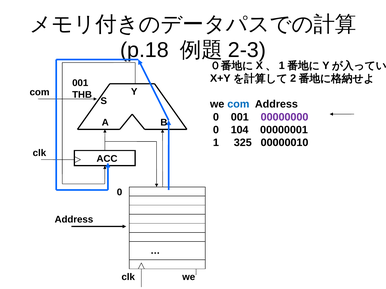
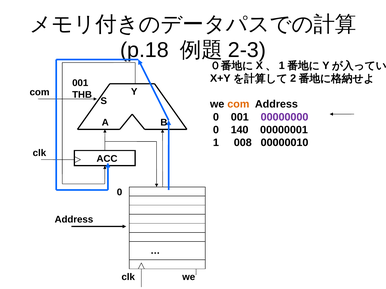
com colour: blue -> orange (238, 104)
104: 104 -> 140 (240, 130)
325: 325 -> 008 (243, 143)
